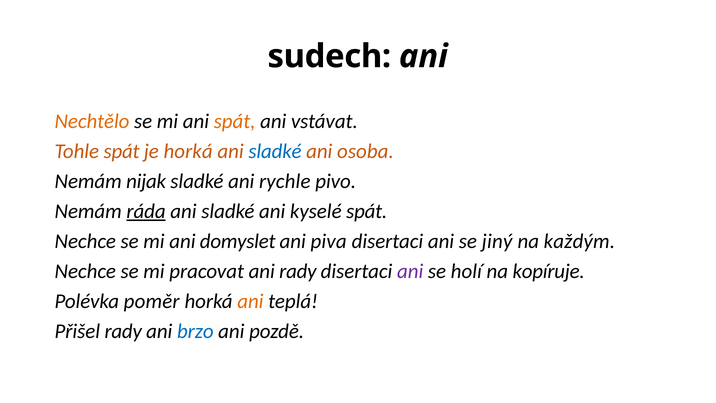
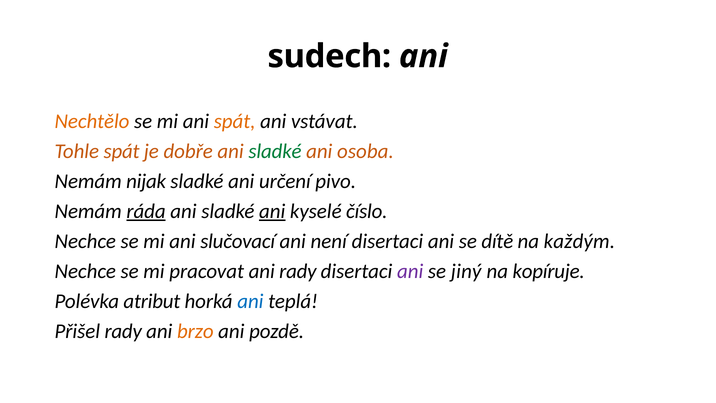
je horká: horká -> dobře (188, 151)
sladké colour: blue -> green (275, 151)
rychle: rychle -> určení (285, 181)
ani underline: none -> present (272, 211)
kyselé spát: spát -> číslo (367, 211)
domyslet: domyslet -> slučovací (238, 241)
piva: piva -> není (329, 241)
jiný: jiný -> dítě (497, 241)
holí: holí -> jiný (466, 271)
poměr: poměr -> atribut (152, 301)
ani colour: orange -> blue (250, 301)
brzo colour: blue -> orange (195, 331)
